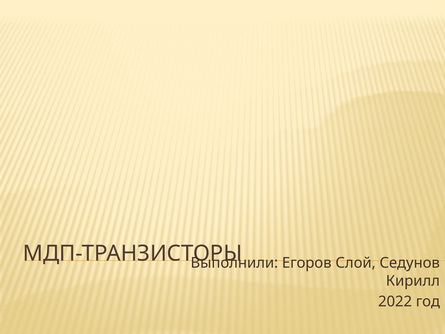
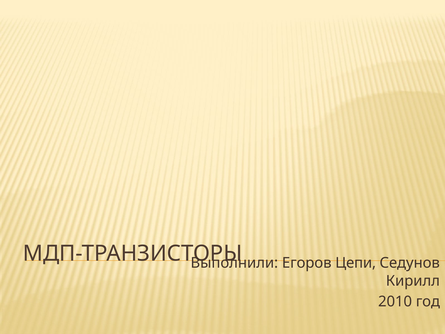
Слой: Слой -> Цепи (356, 263)
2022: 2022 -> 2010 (395, 301)
